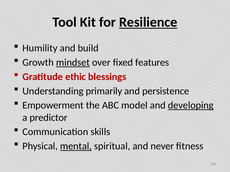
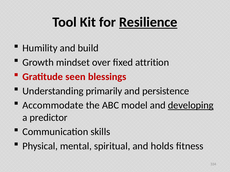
mindset underline: present -> none (73, 63)
features: features -> attrition (152, 63)
ethic: ethic -> seen (76, 77)
Empowerment: Empowerment -> Accommodate (53, 106)
mental underline: present -> none (76, 146)
never: never -> holds (162, 146)
